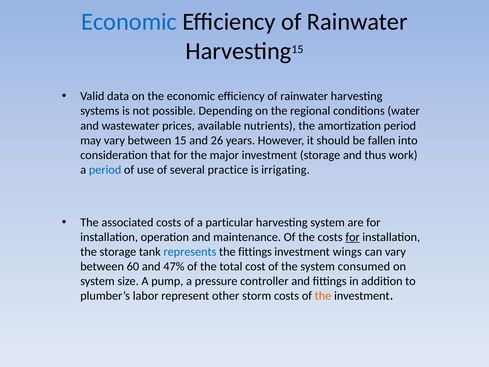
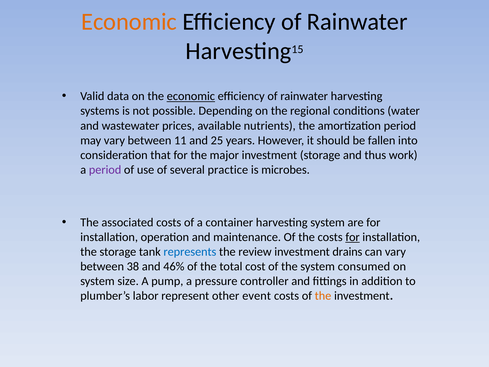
Economic colour: blue -> orange (129, 22)
economic underline: none -> present (191, 96)
between 15: 15 -> 11 (180, 140)
26: 26 -> 25 (217, 140)
period colour: blue -> purple (105, 170)
irrigating: irrigating -> microbes (286, 170)
particular: particular -> container (229, 222)
the fittings: fittings -> review (255, 252)
wings: wings -> drains (347, 252)
60: 60 -> 38 (133, 266)
47%: 47% -> 46% (174, 266)
storm: storm -> event (257, 296)
